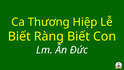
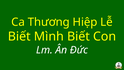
Ràng: Ràng -> Mình (49, 36)
